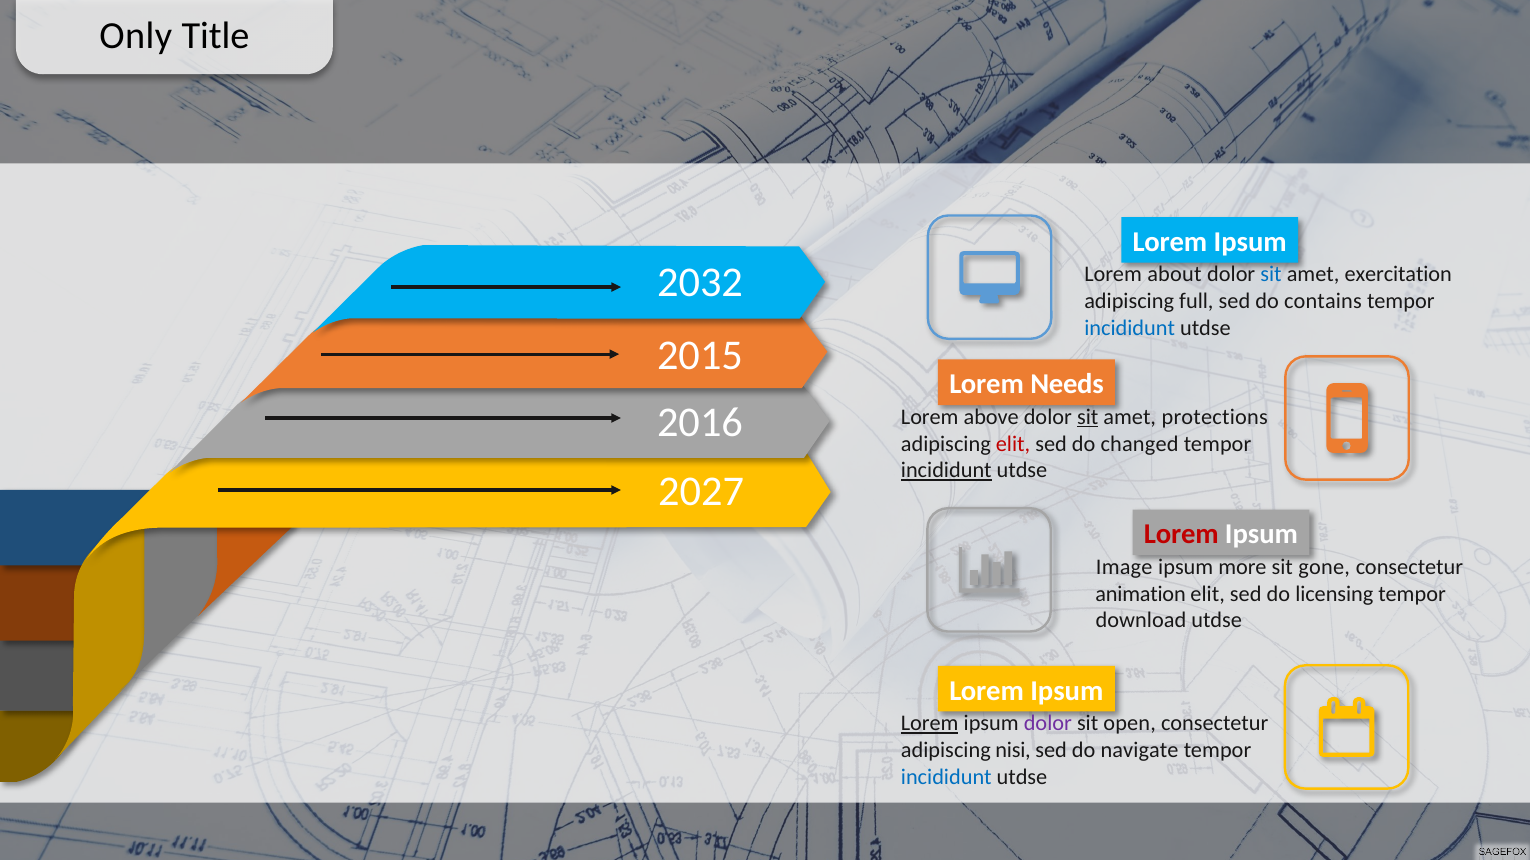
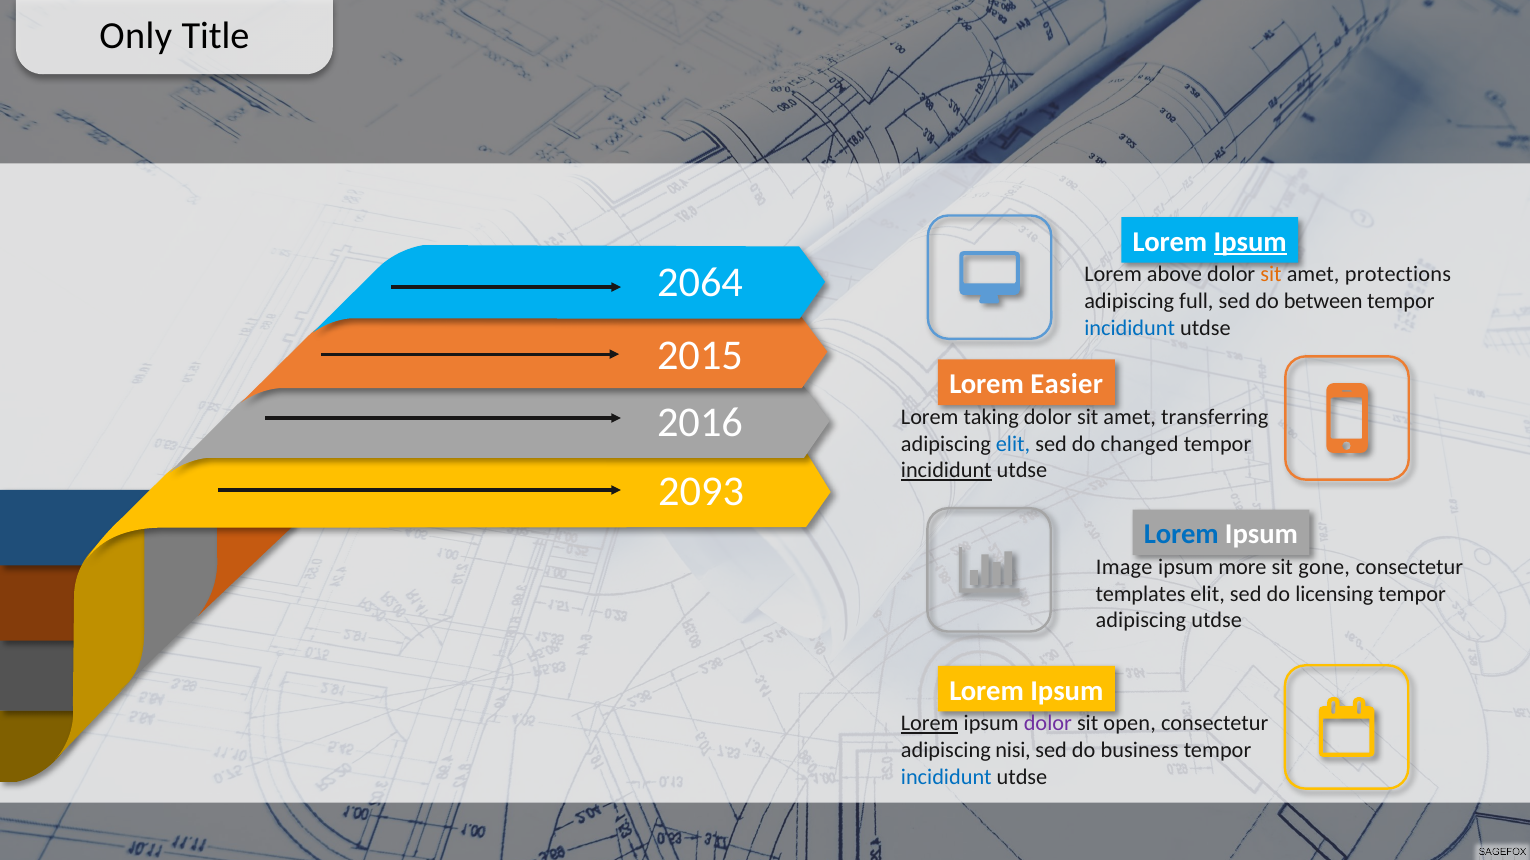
Ipsum underline: none -> present (1250, 242)
about: about -> above (1175, 275)
sit colour: blue -> orange (1271, 275)
exercitation: exercitation -> protections (1398, 275)
2032: 2032 -> 2064 (700, 283)
contains: contains -> between (1323, 302)
Needs: Needs -> Easier (1067, 385)
above: above -> taking (991, 417)
sit underline: present -> none (1088, 417)
protections: protections -> transferring (1215, 417)
elit colour: red -> blue (1013, 444)
2027: 2027 -> 2093 (701, 492)
Lorem colour: red -> blue (1181, 535)
animation: animation -> templates (1141, 594)
download: download -> adipiscing (1141, 621)
navigate: navigate -> business (1140, 751)
